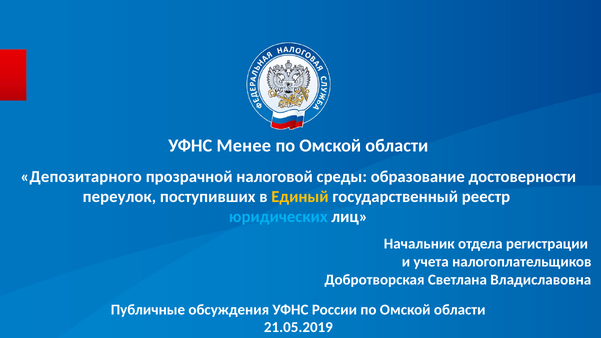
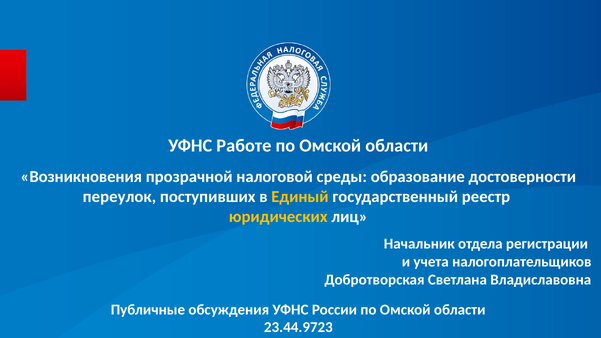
Менее: Менее -> Работе (244, 146)
Депозитарного: Депозитарного -> Возникновения (81, 177)
юридических colour: light blue -> yellow (278, 217)
21.05.2019: 21.05.2019 -> 23.44.9723 (298, 327)
